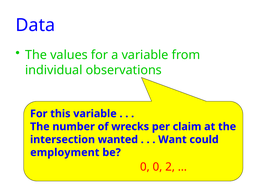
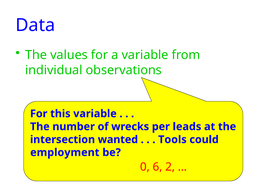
claim: claim -> leads (187, 126)
Want: Want -> Tools (172, 139)
0 0: 0 -> 6 (158, 166)
